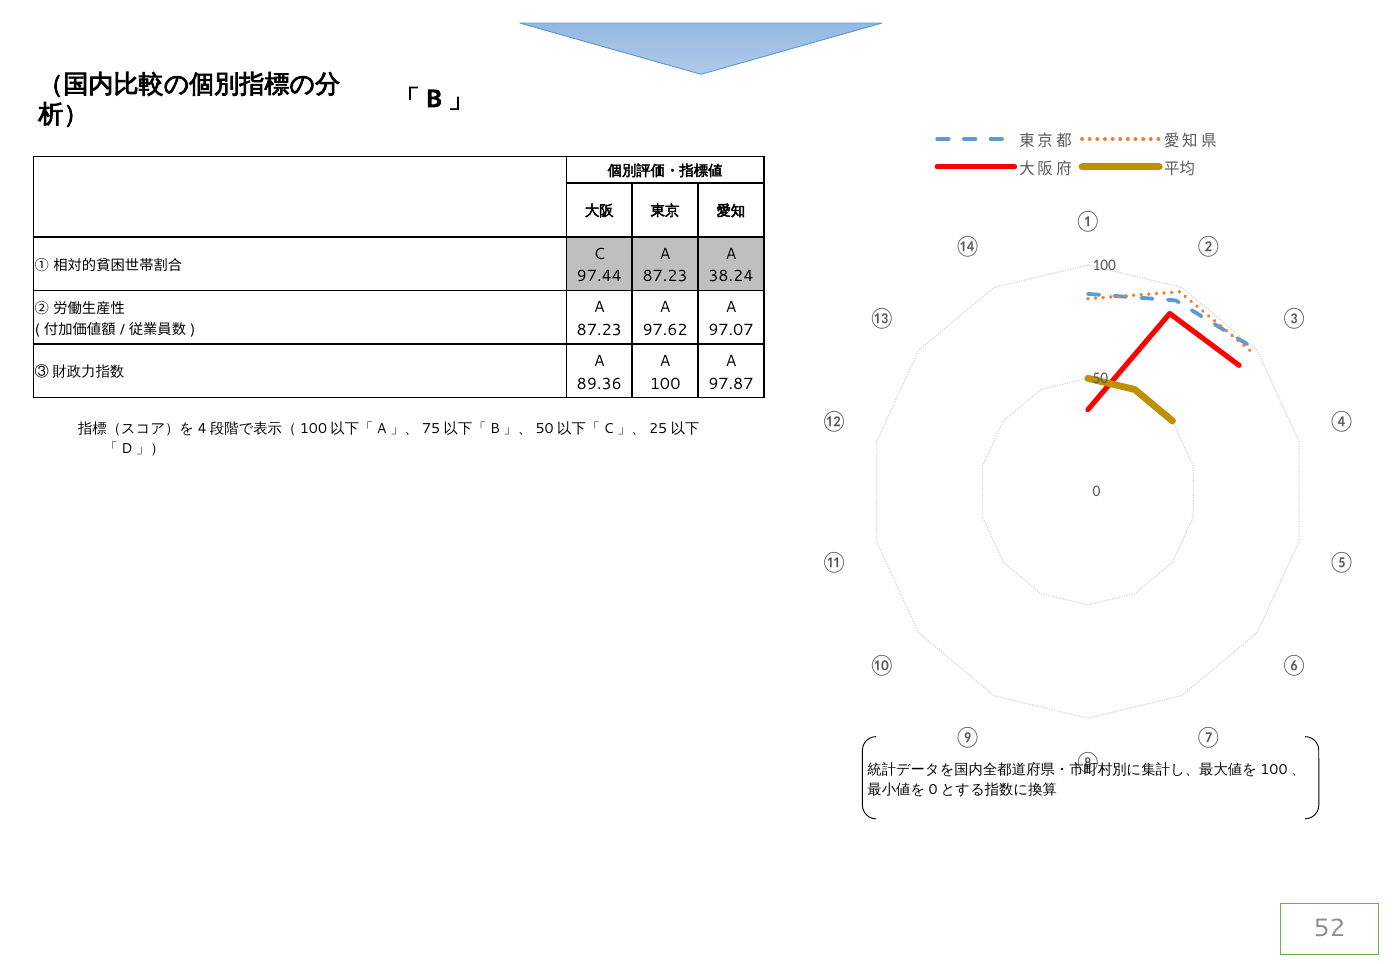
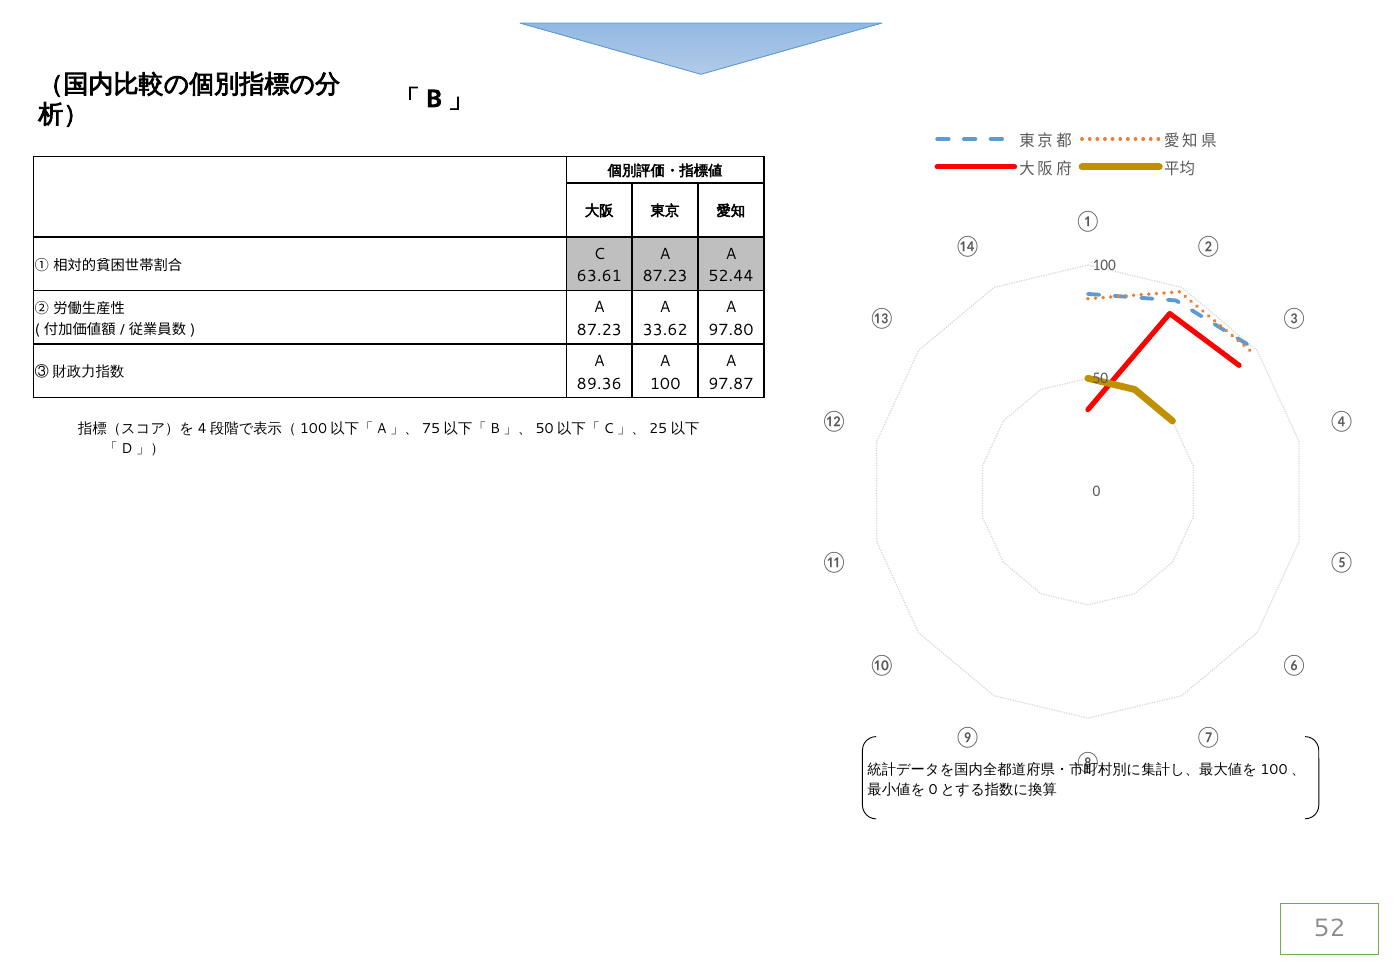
97.44: 97.44 -> 63.61 (599, 277)
38.24: 38.24 -> 52.44 (731, 277)
97.62: 97.62 -> 33.62 (665, 330)
97.07: 97.07 -> 97.80 (731, 330)
